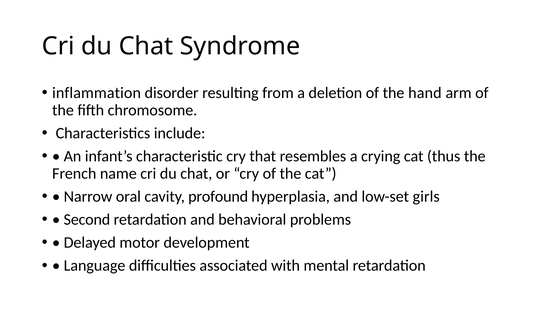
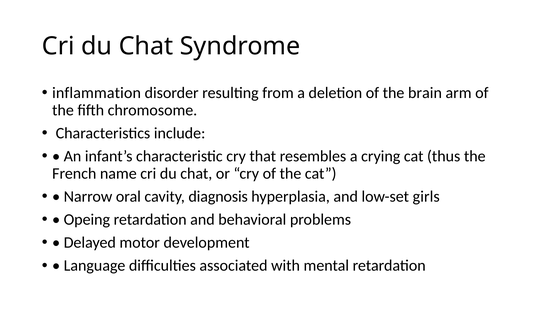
hand: hand -> brain (425, 93)
profound: profound -> diagnosis (218, 196)
Second: Second -> Opeing (87, 219)
